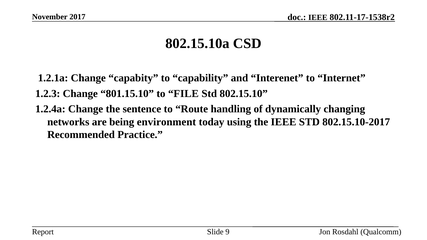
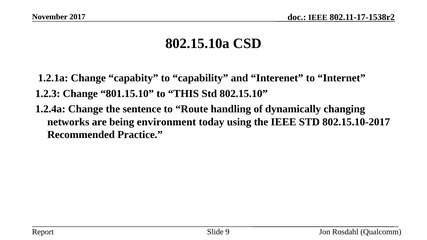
FILE: FILE -> THIS (183, 94)
